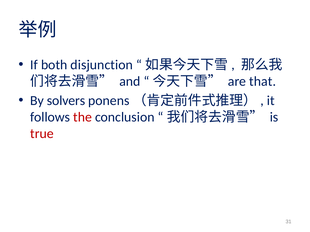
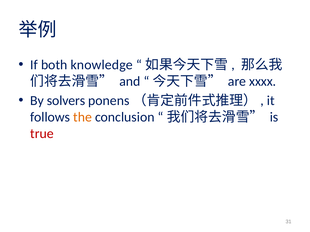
disjunction: disjunction -> knowledge (102, 65)
that: that -> xxxx (263, 82)
the colour: red -> orange (83, 117)
